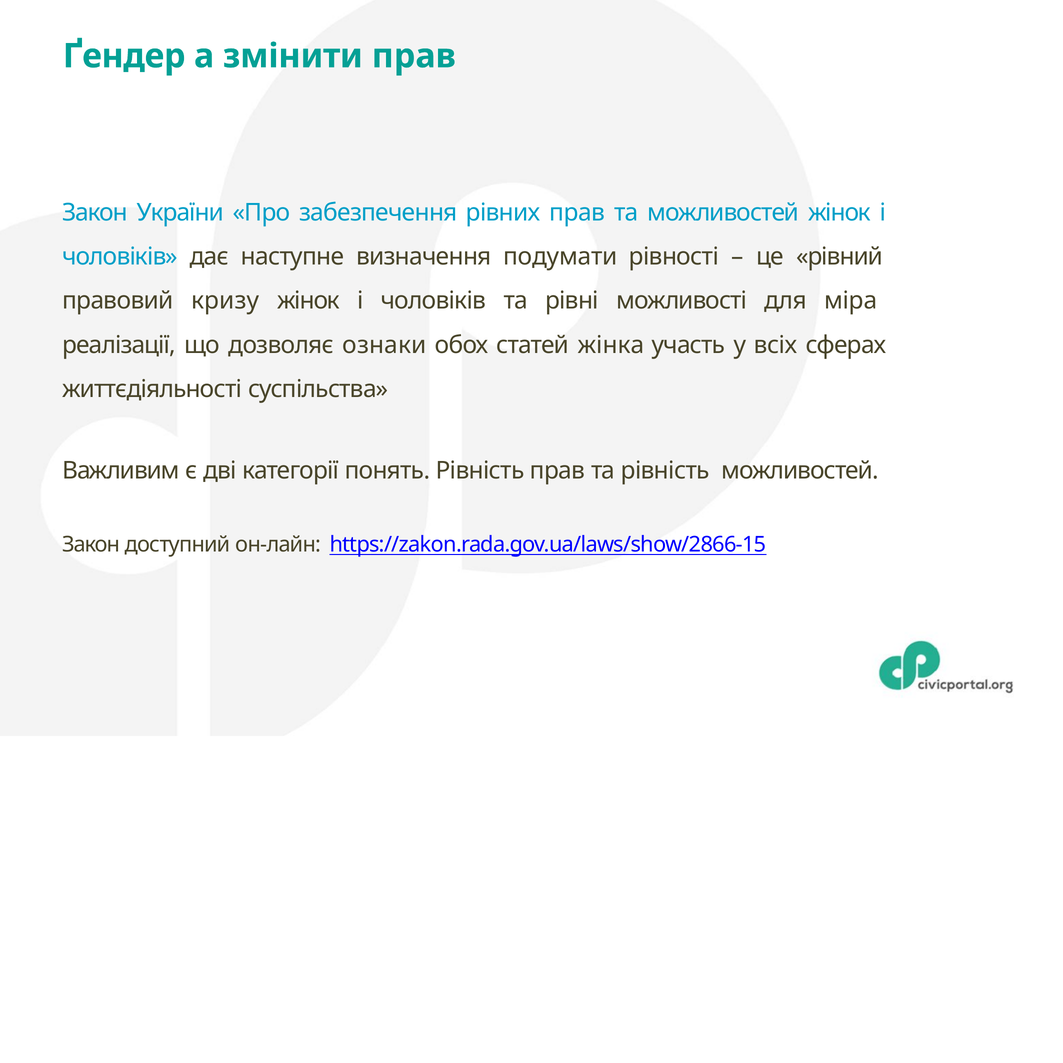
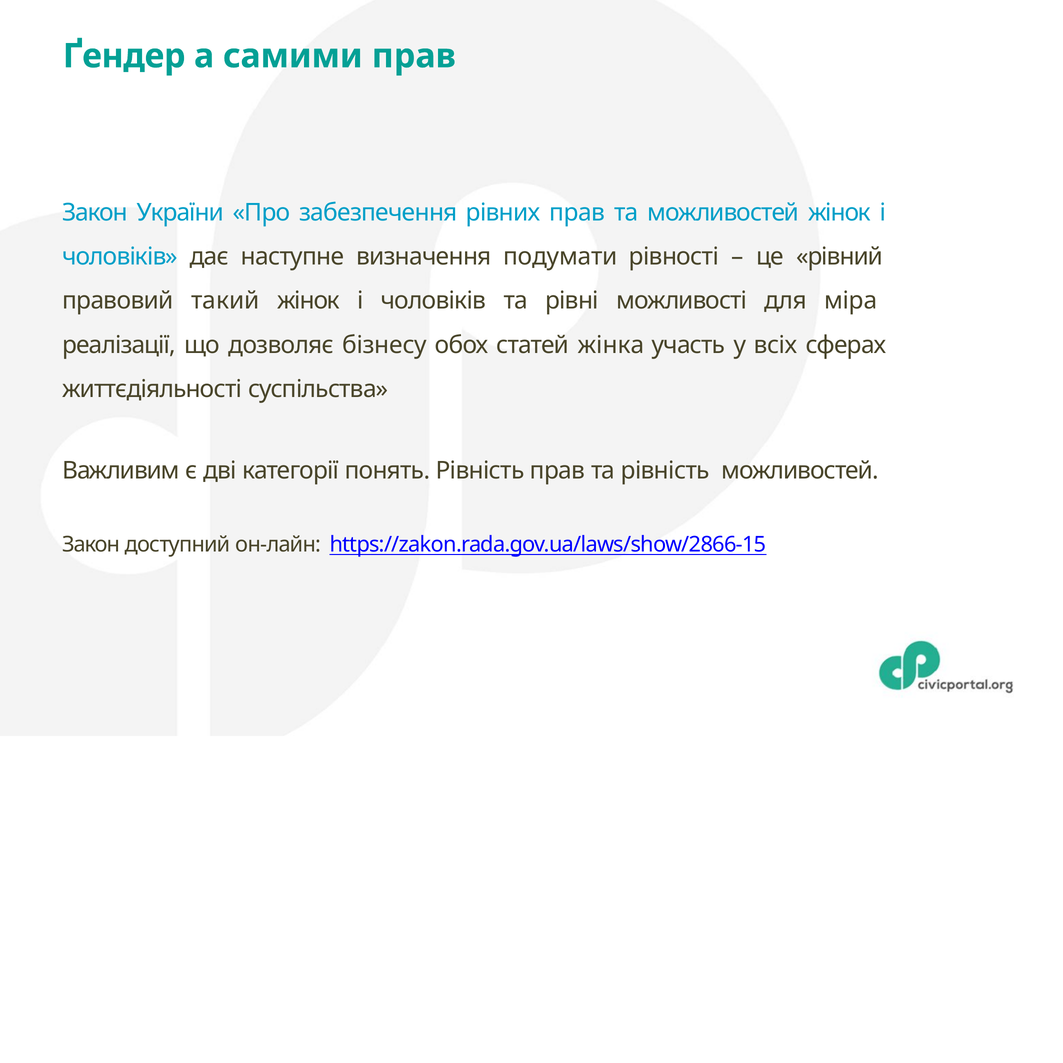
змінити: змінити -> самими (293, 56)
кризу: кризу -> такий (225, 301)
ознаки: ознаки -> бізнесу (385, 345)
